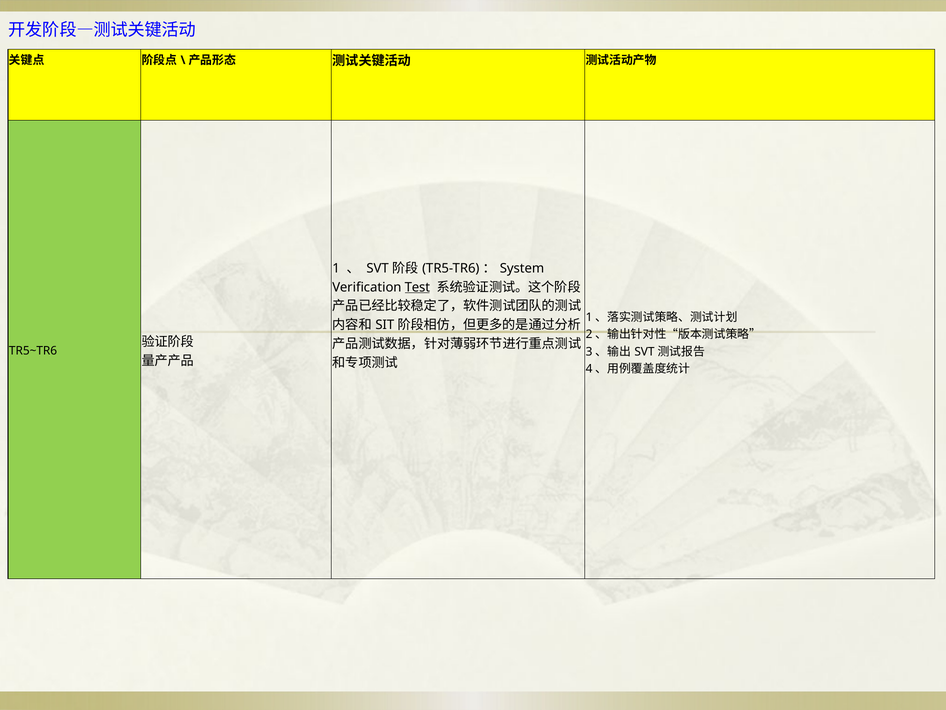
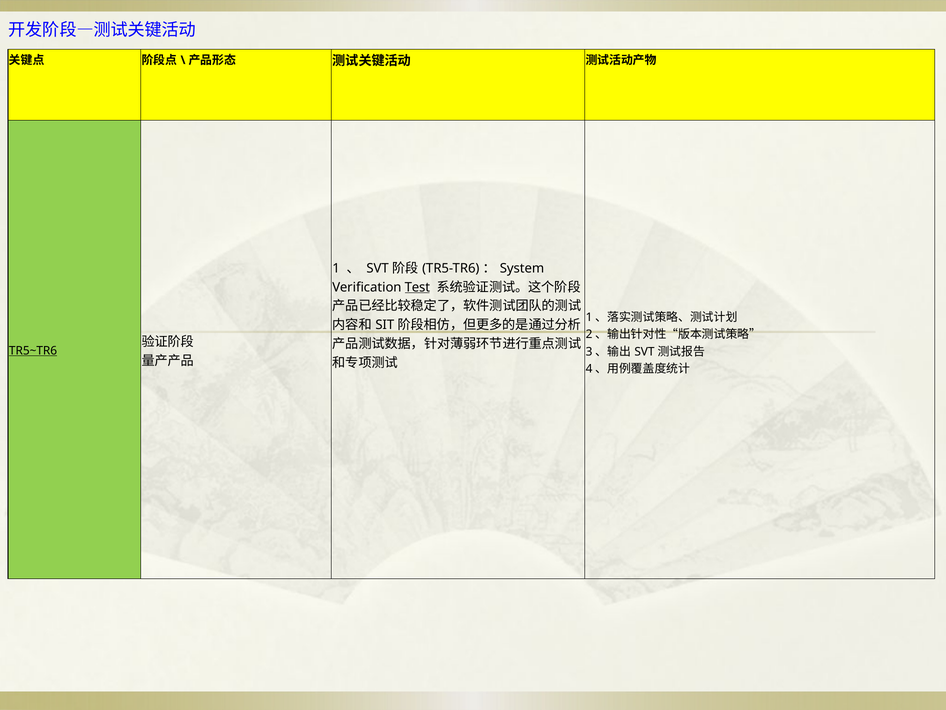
TR5~TR6 underline: none -> present (33, 350)
